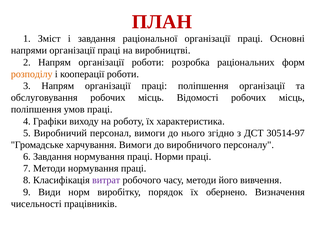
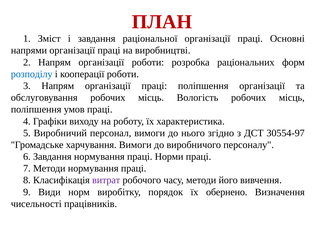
розподілу colour: orange -> blue (32, 74)
Відомості: Відомості -> Вологість (198, 98)
30514-97: 30514-97 -> 30554-97 (286, 133)
